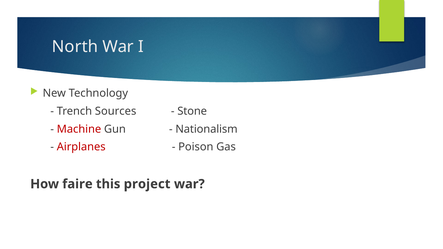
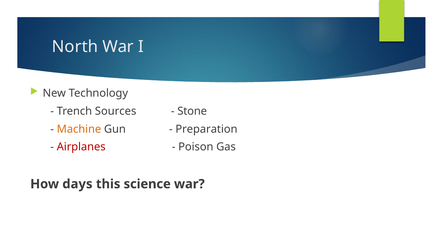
Machine colour: red -> orange (79, 129)
Nationalism: Nationalism -> Preparation (206, 129)
faire: faire -> days (77, 184)
project: project -> science (147, 184)
